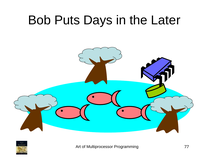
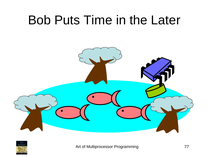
Days: Days -> Time (98, 20)
